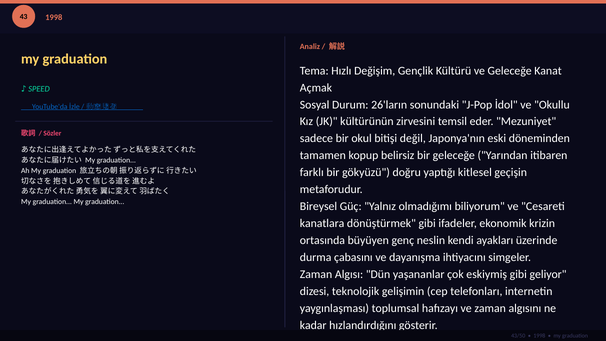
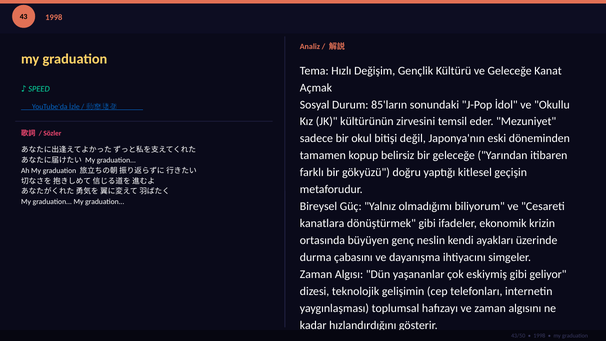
26'ların: 26'ların -> 85'ların (389, 105)
